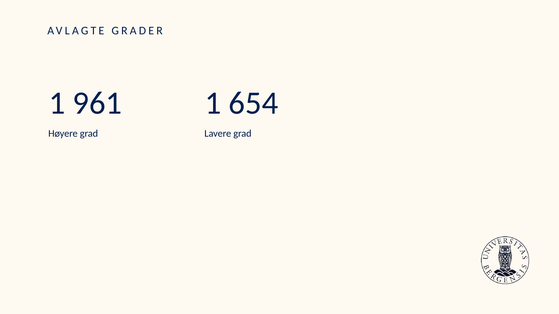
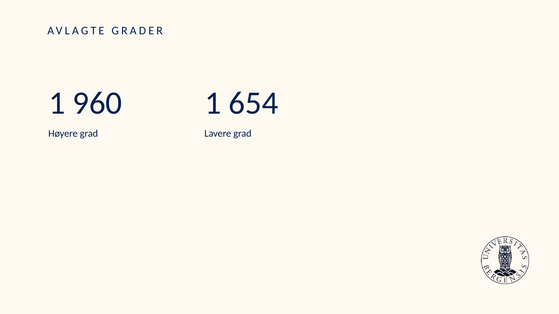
961: 961 -> 960 (97, 103)
